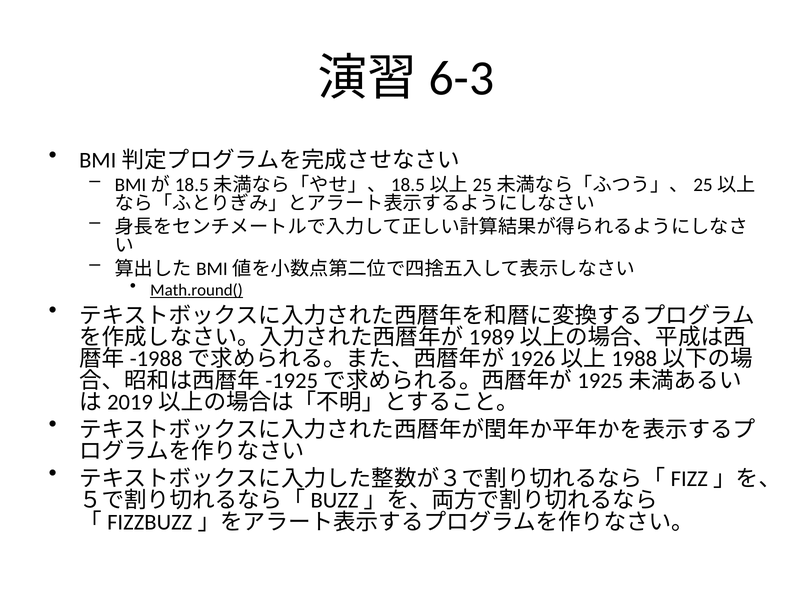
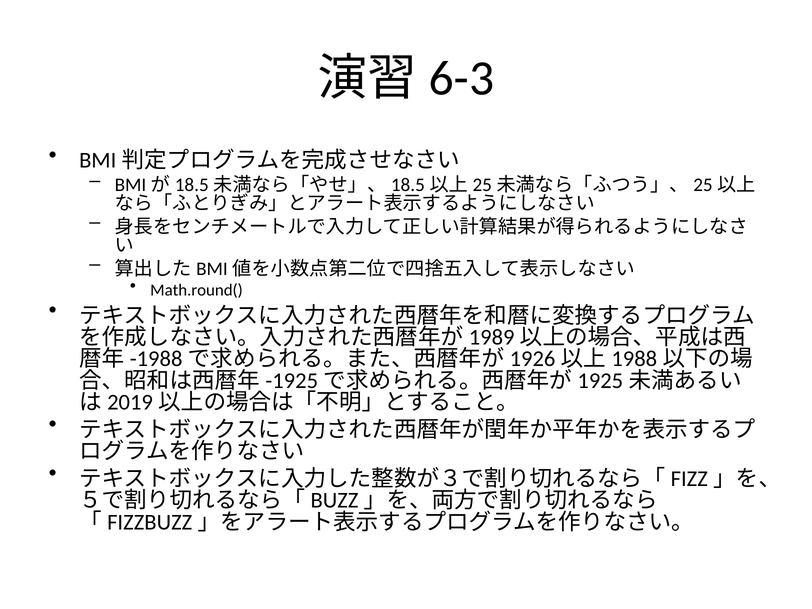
Math.round( underline: present -> none (197, 290)
